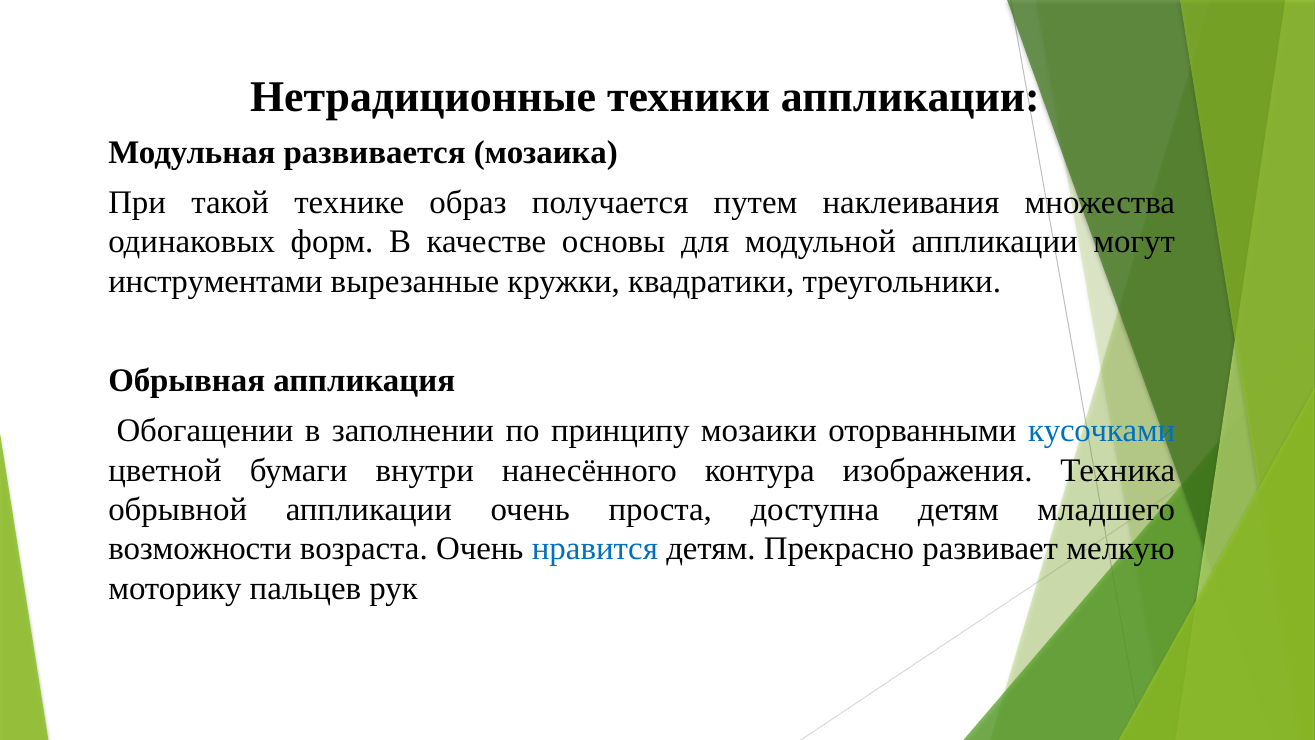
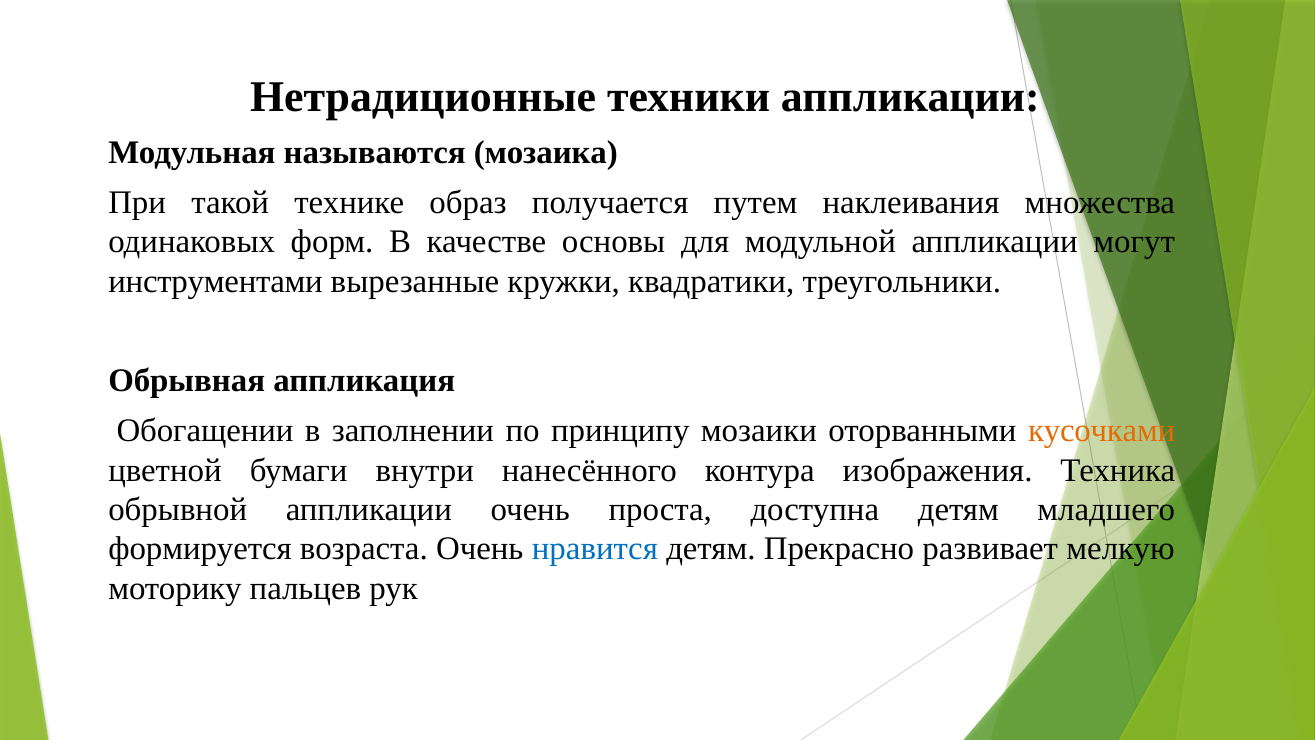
развивается: развивается -> называются (375, 153)
кусочками colour: blue -> orange (1102, 431)
возможности: возможности -> формируется (200, 549)
